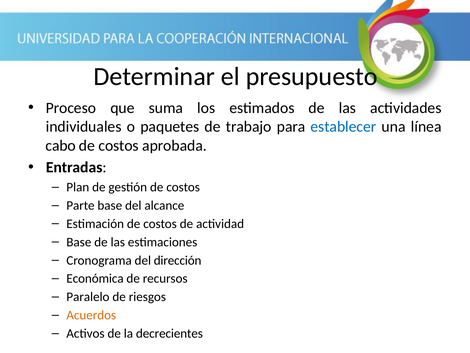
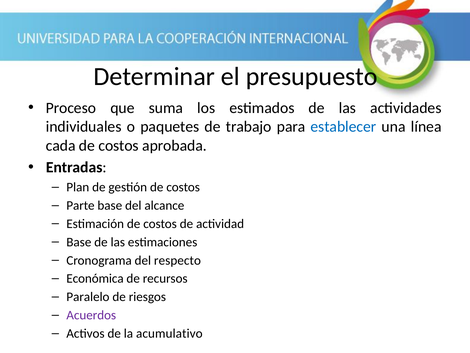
cabo: cabo -> cada (61, 145)
dirección: dirección -> respecto (177, 260)
Acuerdos colour: orange -> purple (91, 315)
decrecientes: decrecientes -> acumulativo (169, 333)
